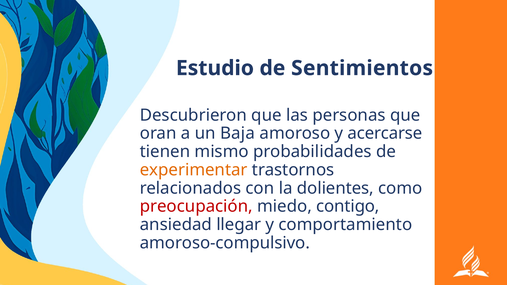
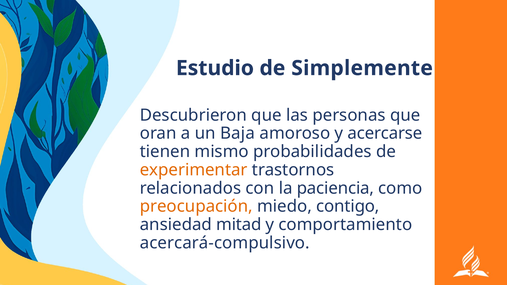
Sentimientos: Sentimientos -> Simplemente (362, 68)
dolientes: dolientes -> paciencia (335, 188)
preocupación colour: red -> orange (196, 206)
llegar: llegar -> mitad (239, 225)
amoroso-compulsivo: amoroso-compulsivo -> acercará-compulsivo (225, 243)
